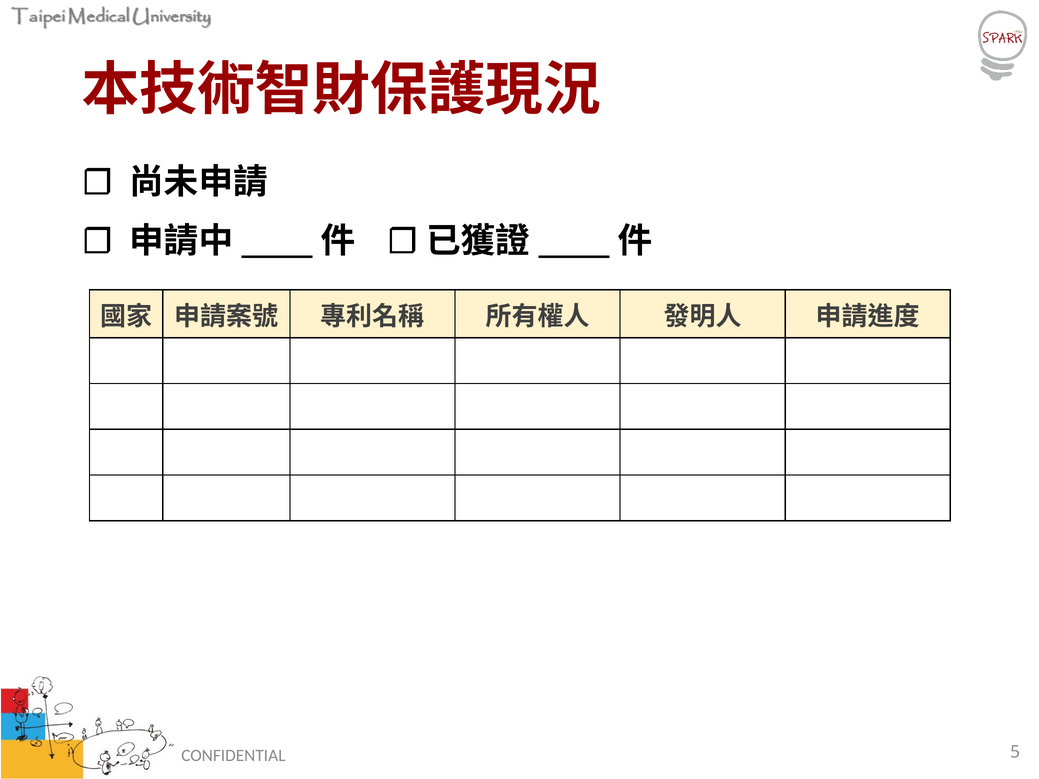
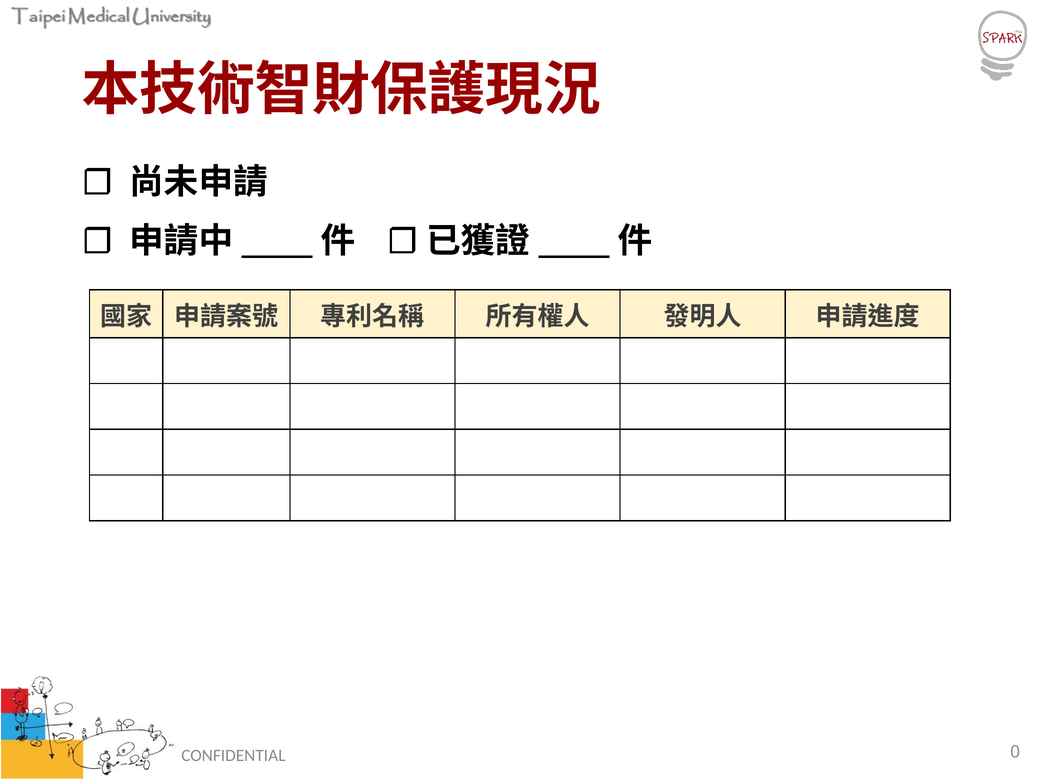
5: 5 -> 0 (1015, 752)
